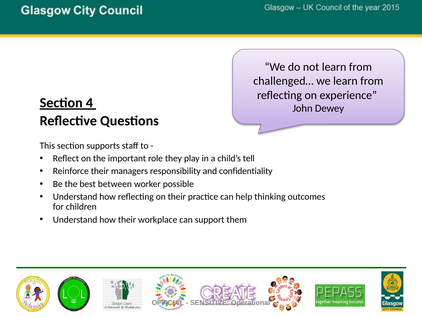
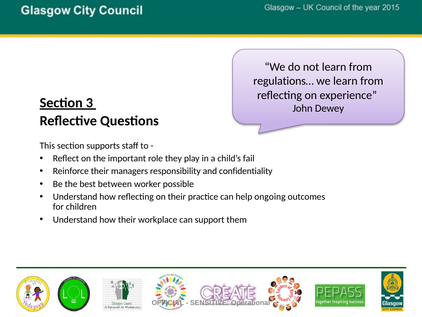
challenged…: challenged… -> regulations… (284, 81)
4: 4 -> 3 (89, 103)
tell: tell -> fail (249, 158)
thinking: thinking -> ongoing (270, 196)
